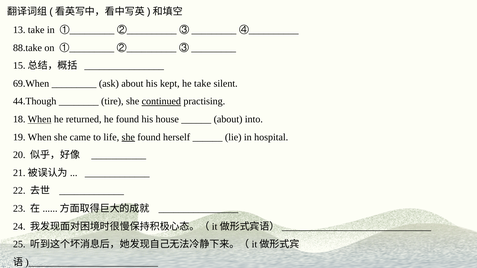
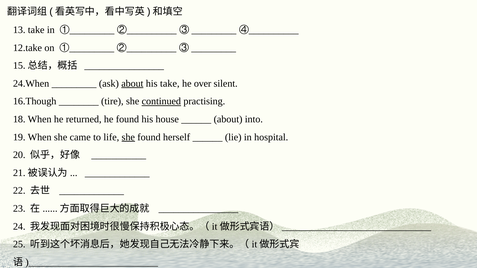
88.take: 88.take -> 12.take (27, 48)
69.When: 69.When -> 24.When (31, 84)
about underline: none -> present (132, 84)
his kept: kept -> take (170, 84)
he take: take -> over (203, 84)
44.Though: 44.Though -> 16.Though (35, 101)
When underline: present -> none (40, 119)
